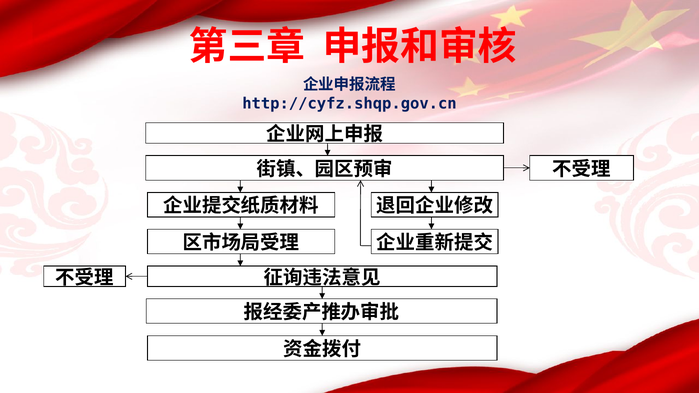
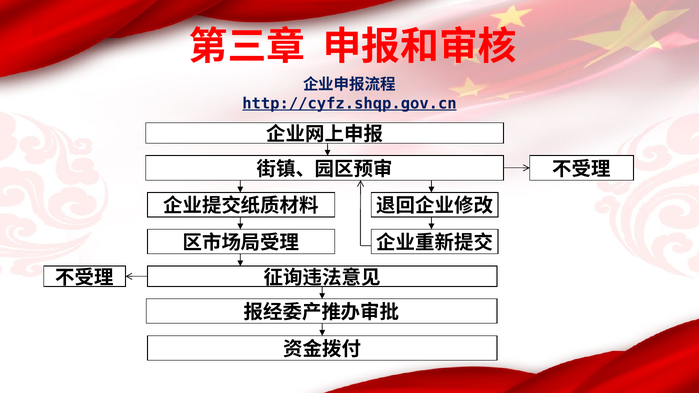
http://cyfz.shqp.gov.cn underline: none -> present (349, 103)
